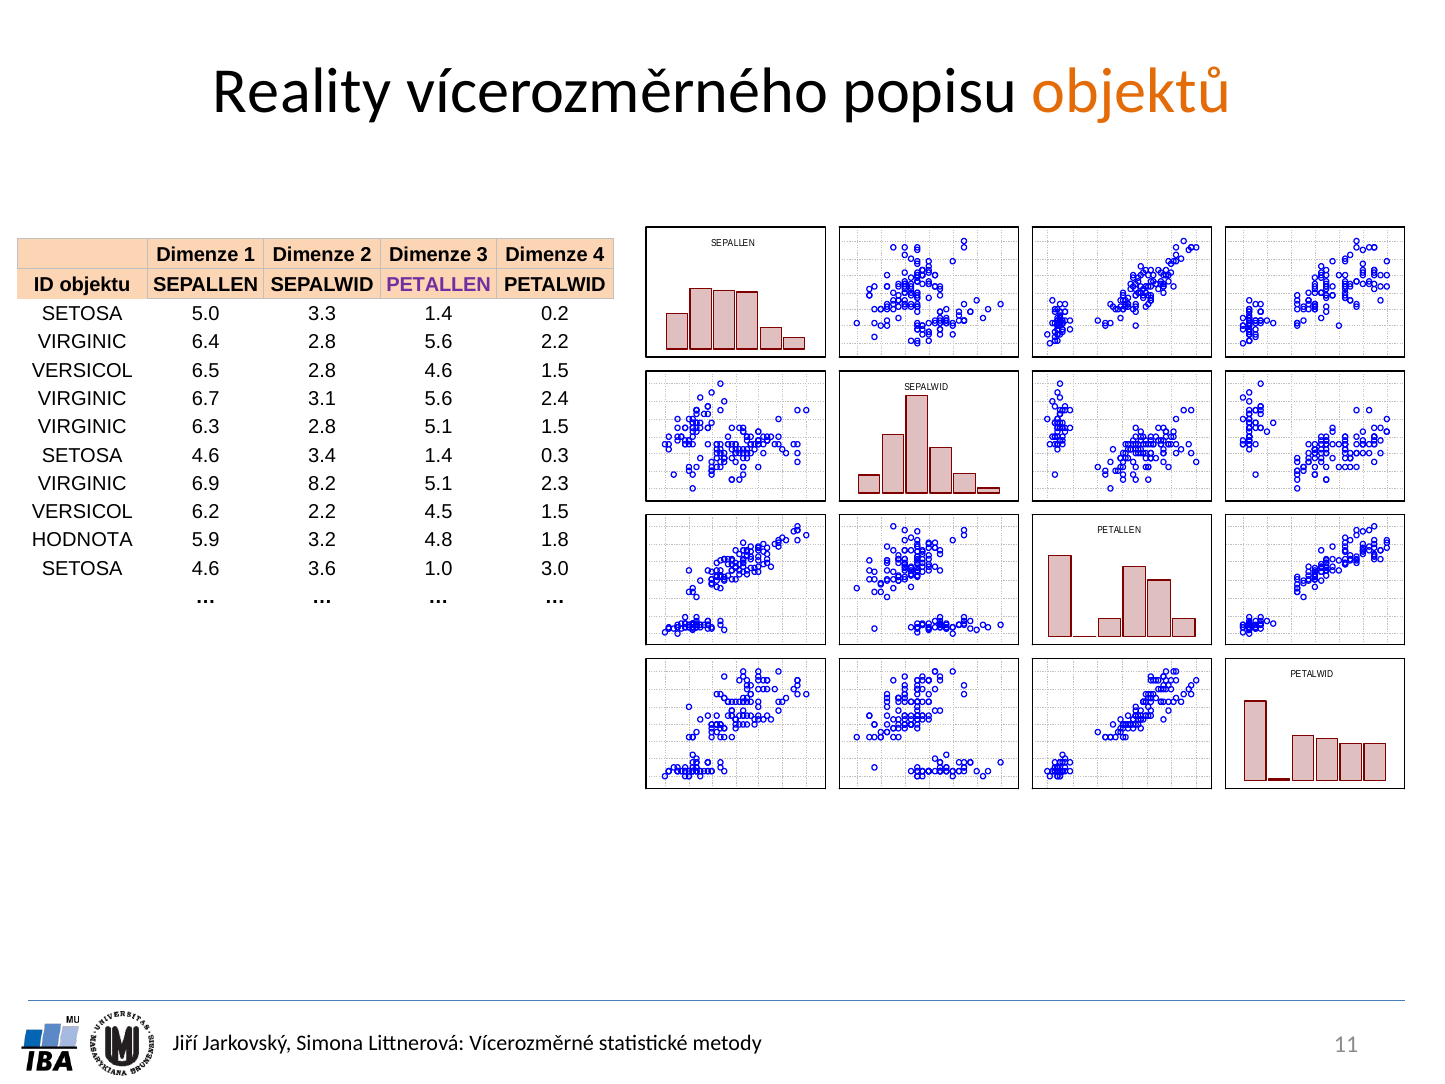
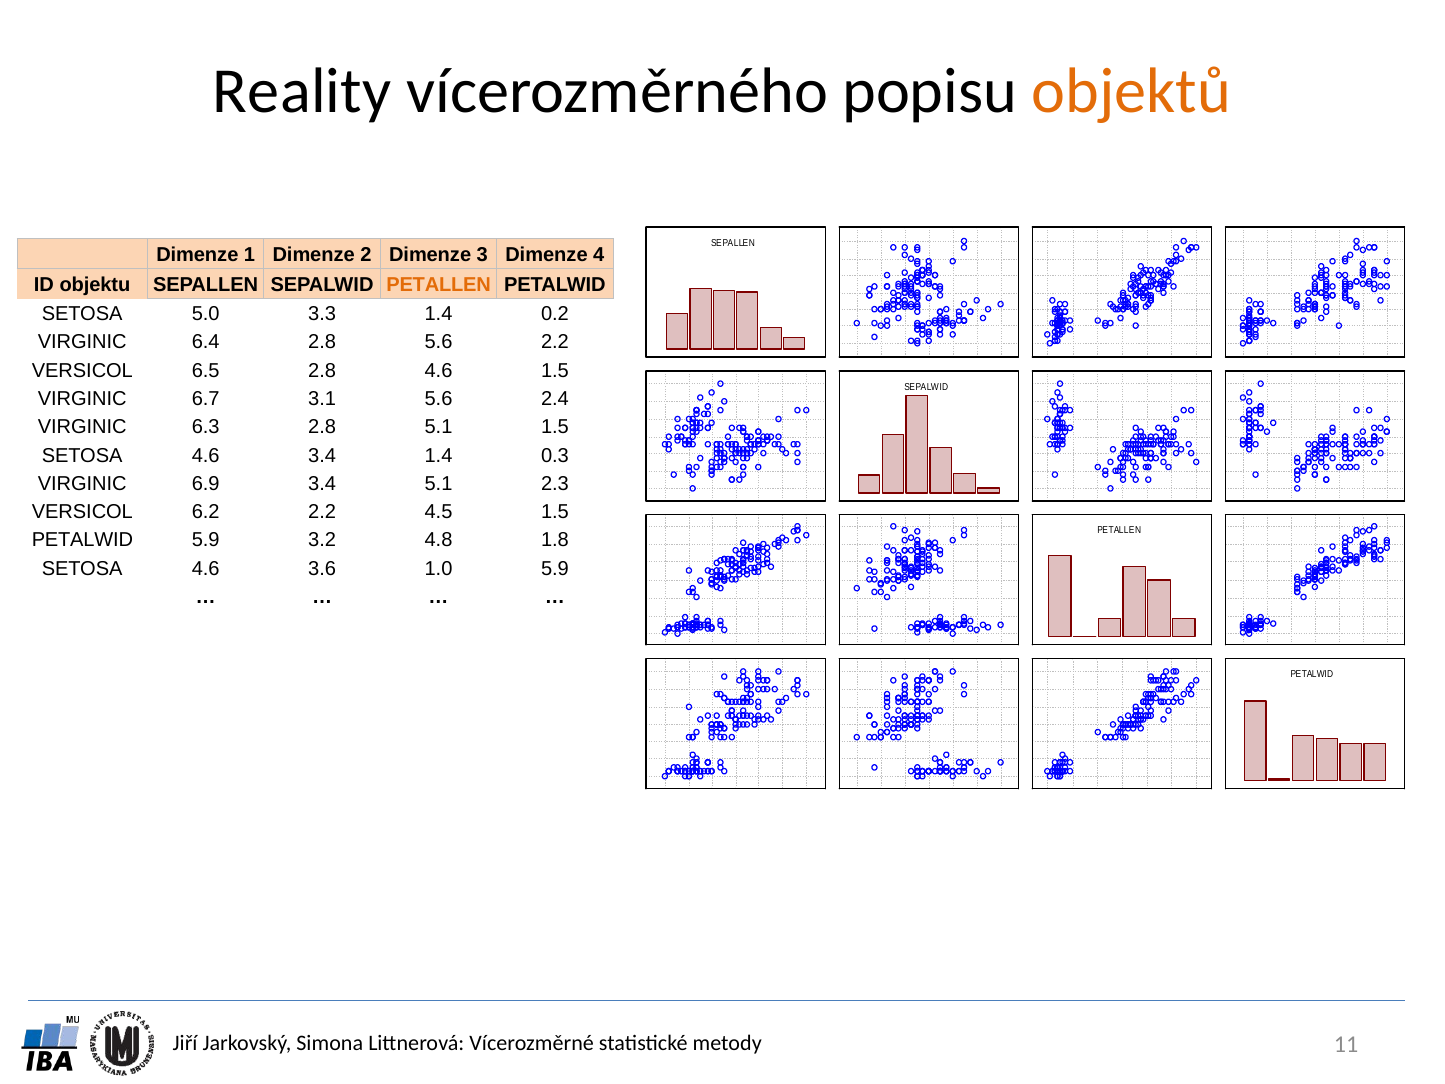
PETALLEN colour: purple -> orange (439, 285)
6.9 8.2: 8.2 -> 3.4 (322, 484)
HODNOTA: HODNOTA -> PETALWID (82, 540)
1.0 3.0: 3.0 -> 5.9 (555, 568)
